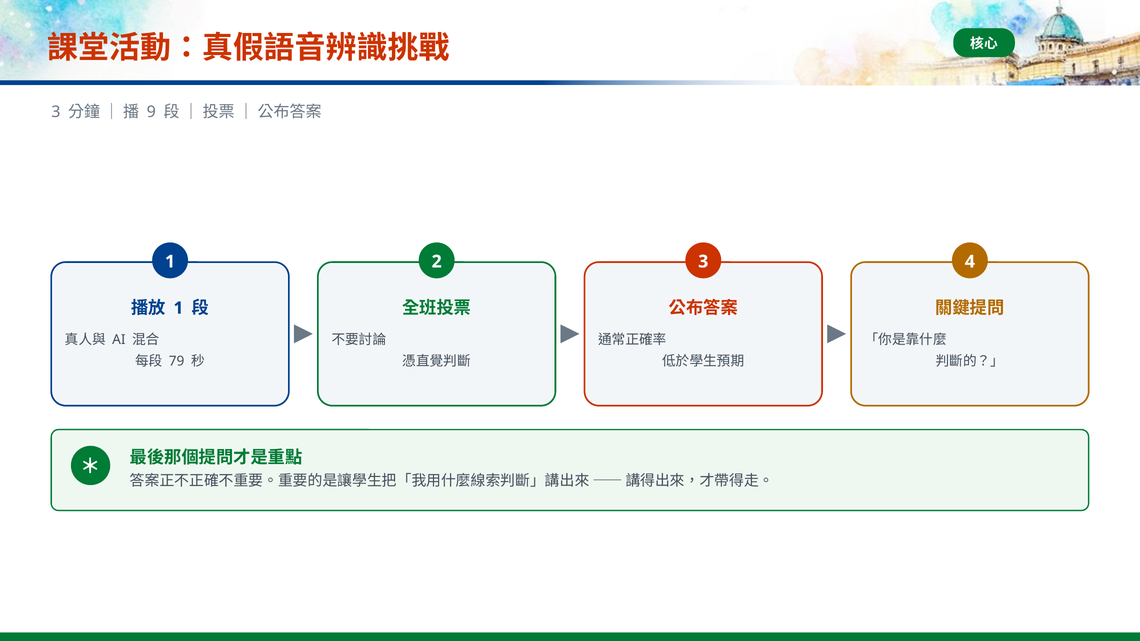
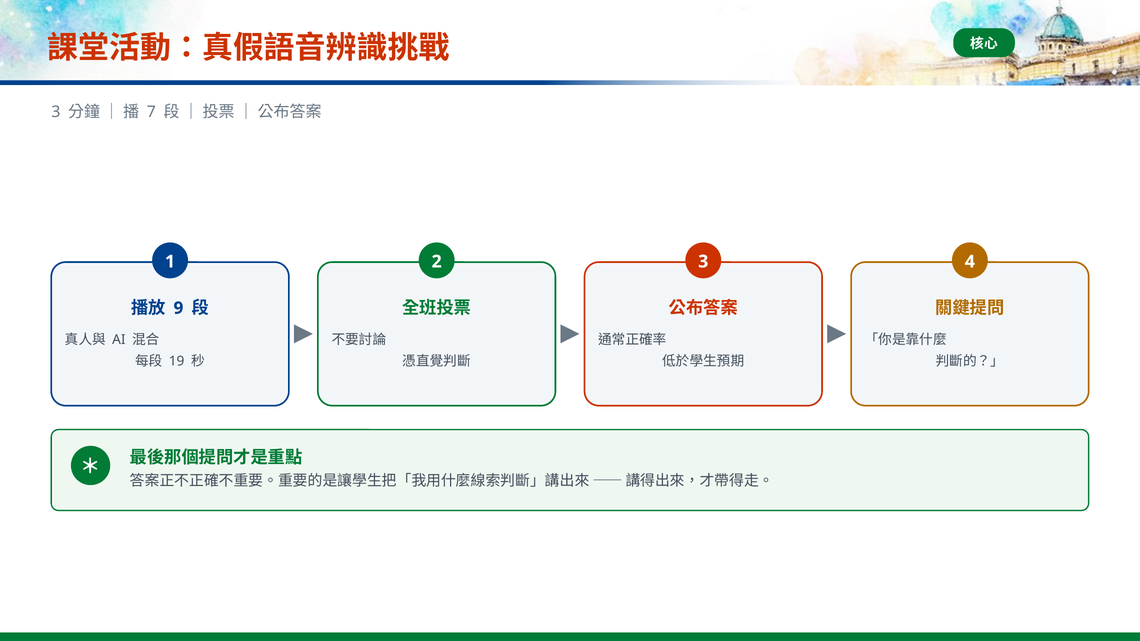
9: 9 -> 7 (151, 112)
1: 1 -> 9 (178, 308)
79: 79 -> 19 (177, 361)
